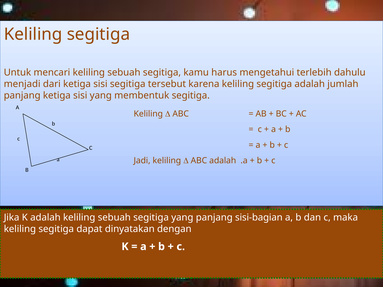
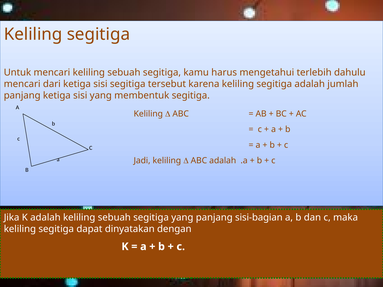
menjadi: menjadi -> mencari (22, 84)
